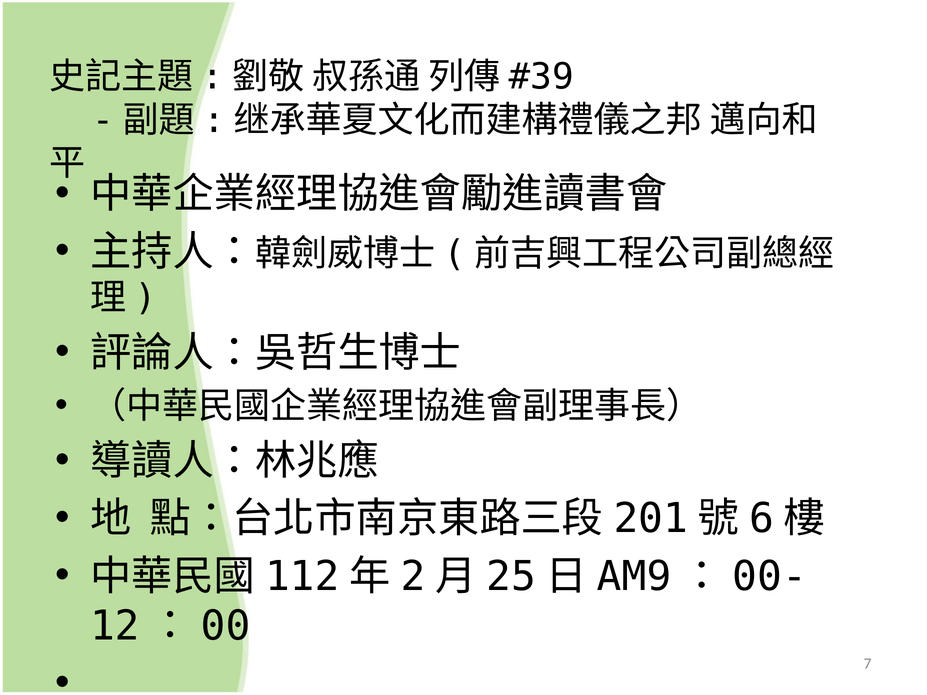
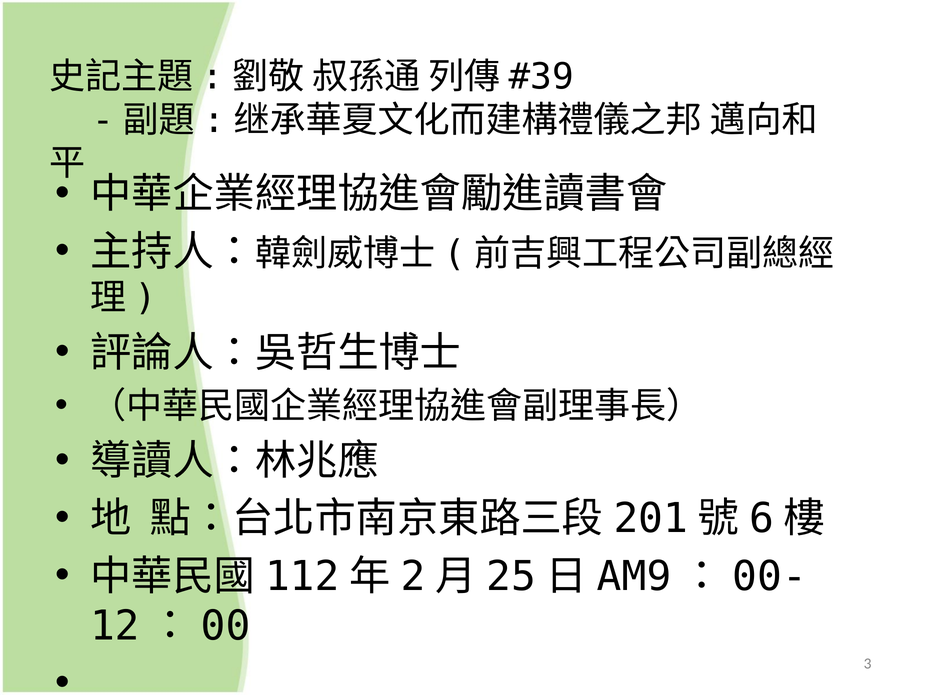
7: 7 -> 3 (868, 664)
